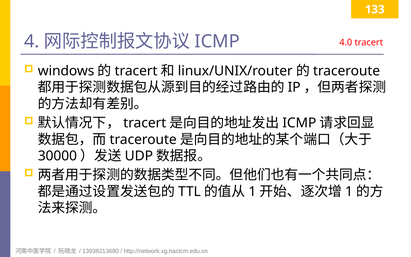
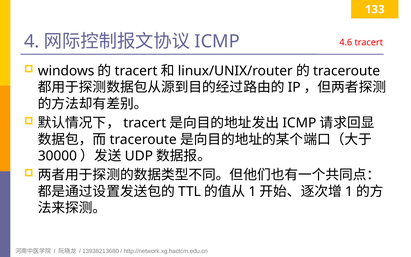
4.0: 4.0 -> 4.6 (346, 43)
